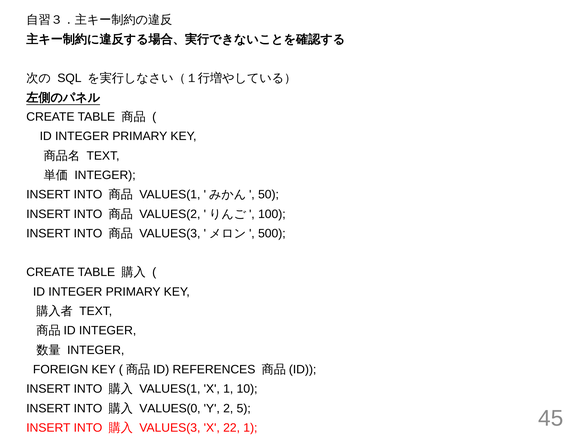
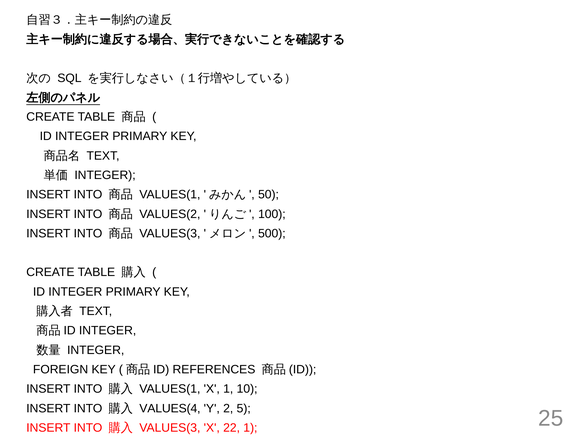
VALUES(0: VALUES(0 -> VALUES(4 (170, 408)
45: 45 -> 25 (551, 418)
